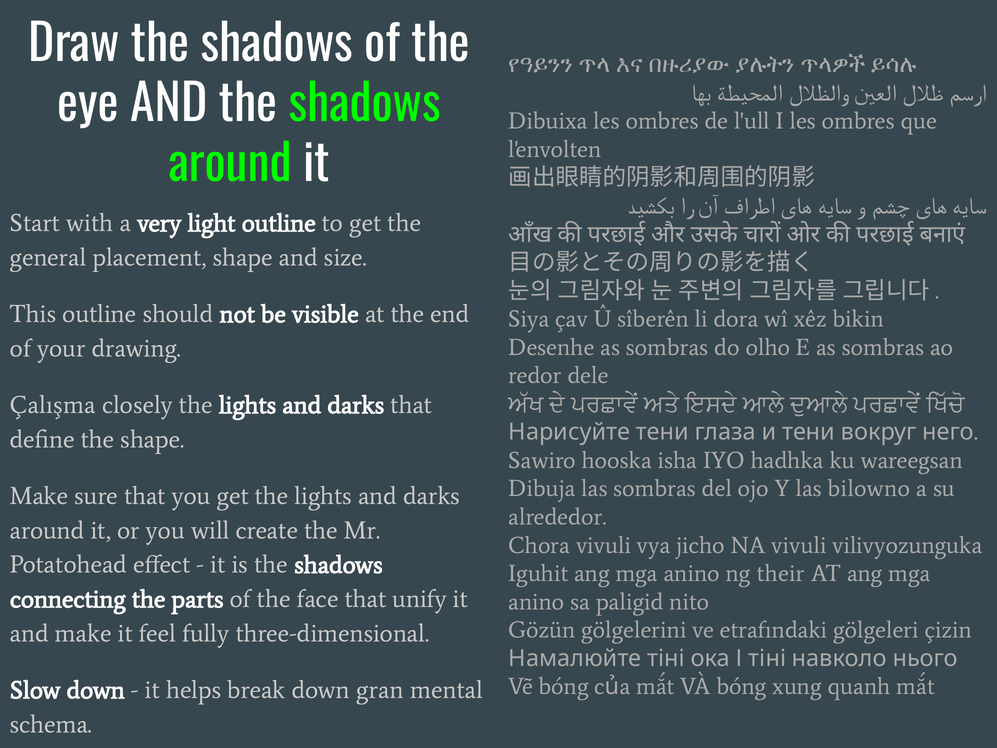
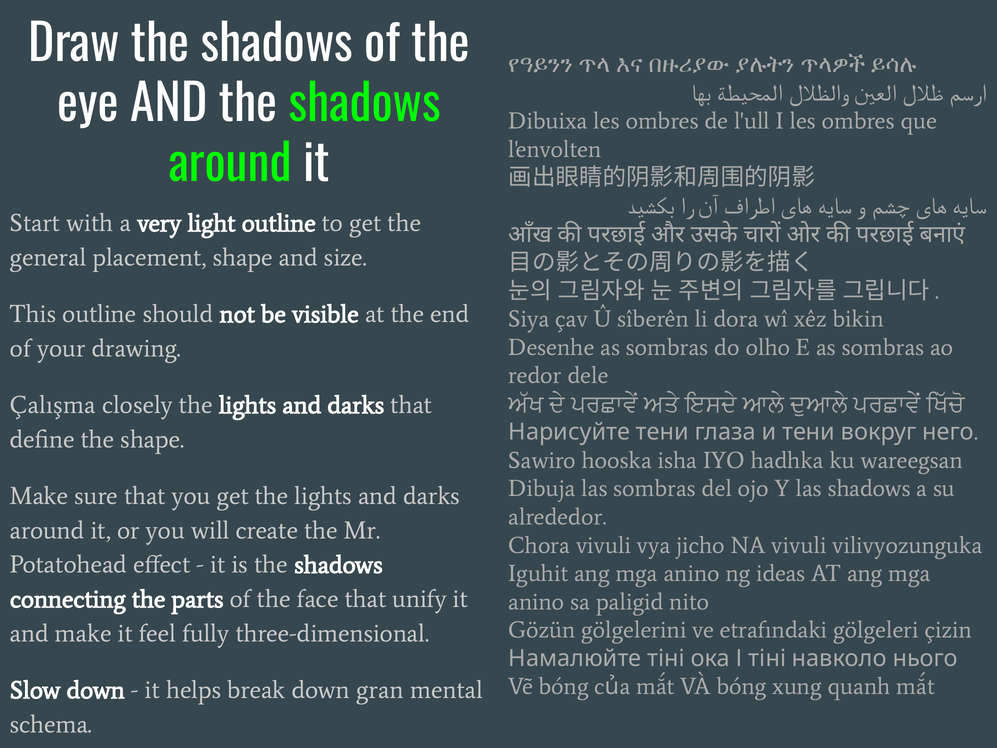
las bilowno: bilowno -> shadows (869, 489)
their: their -> ideas (781, 573)
